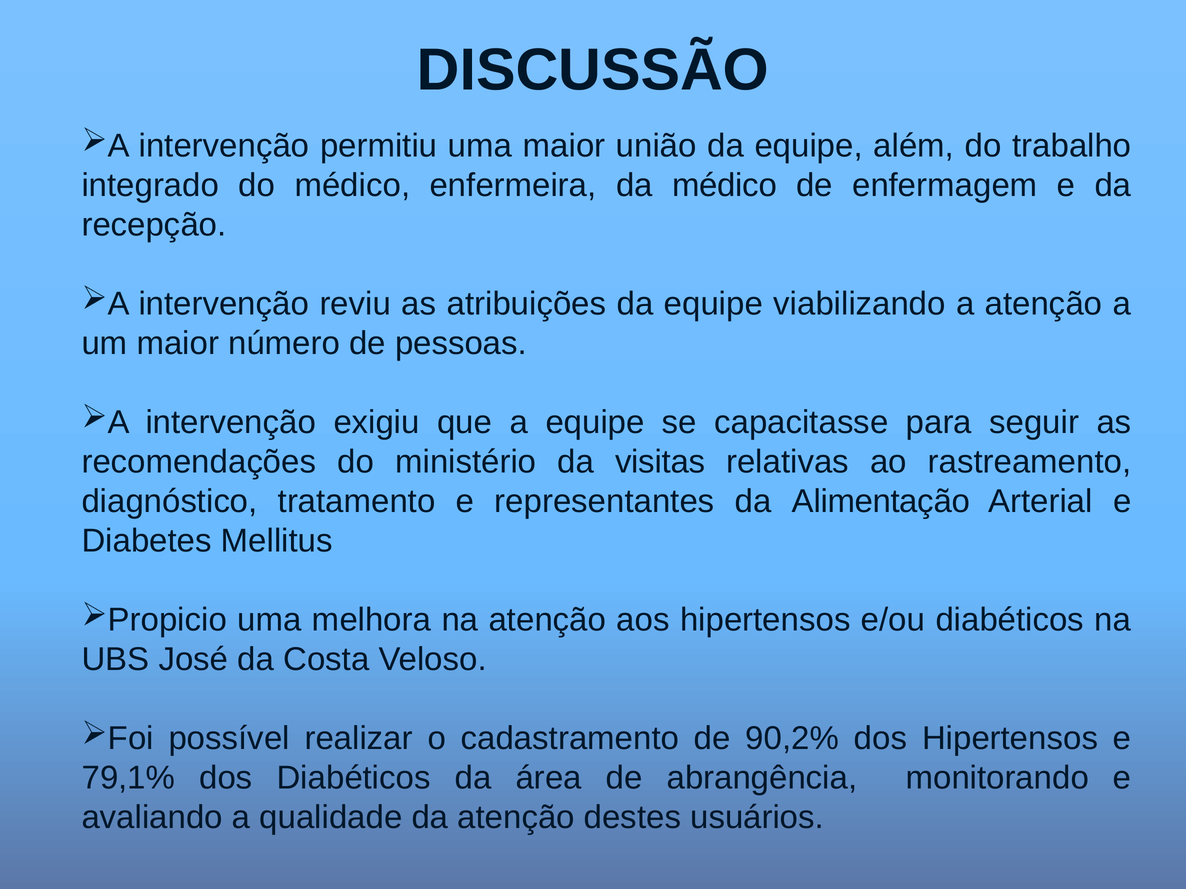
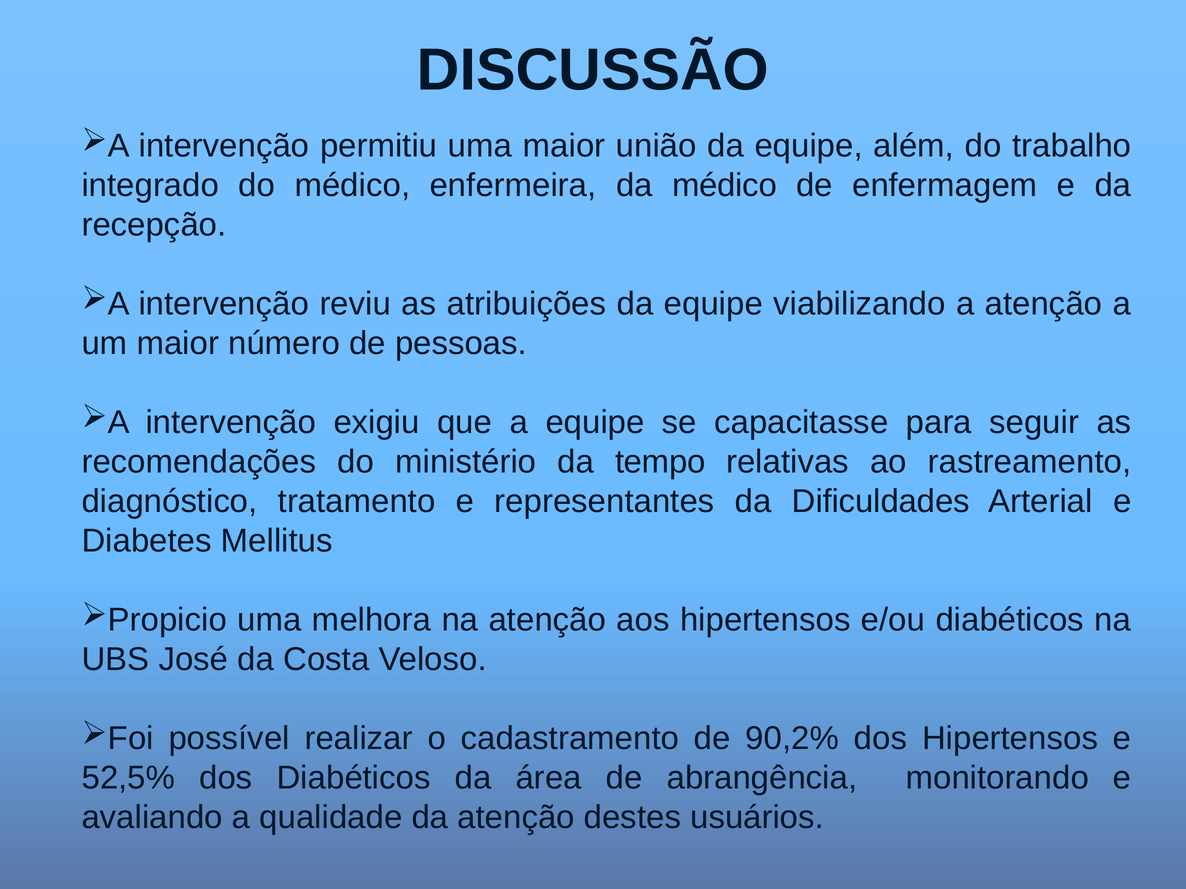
visitas: visitas -> tempo (660, 462)
Alimentação: Alimentação -> Dificuldades (881, 502)
79,1%: 79,1% -> 52,5% (128, 779)
